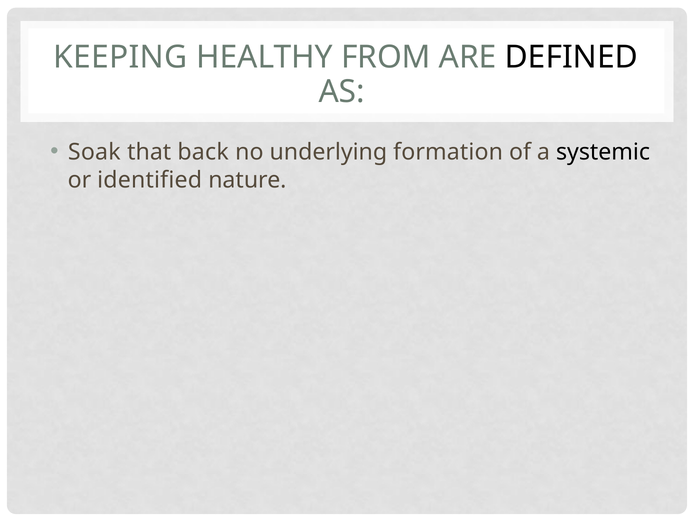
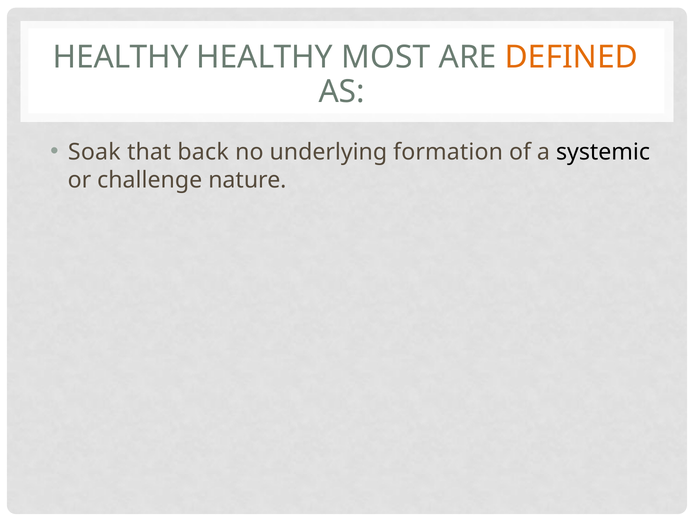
KEEPING: KEEPING -> HEALTHY (121, 57)
FROM: FROM -> MOST (386, 57)
DEFINED colour: black -> orange (571, 57)
identified: identified -> challenge (150, 180)
